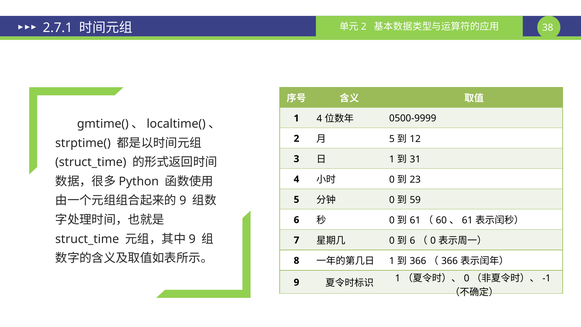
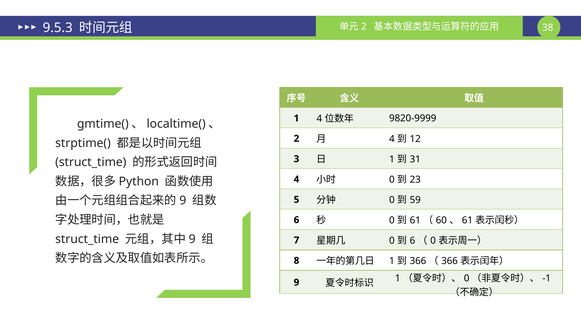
2.7.1: 2.7.1 -> 9.5.3 (58, 28)
0500-9999: 0500-9999 -> 9820-9999 (413, 118)
5: 5 -> 4 (392, 139)
